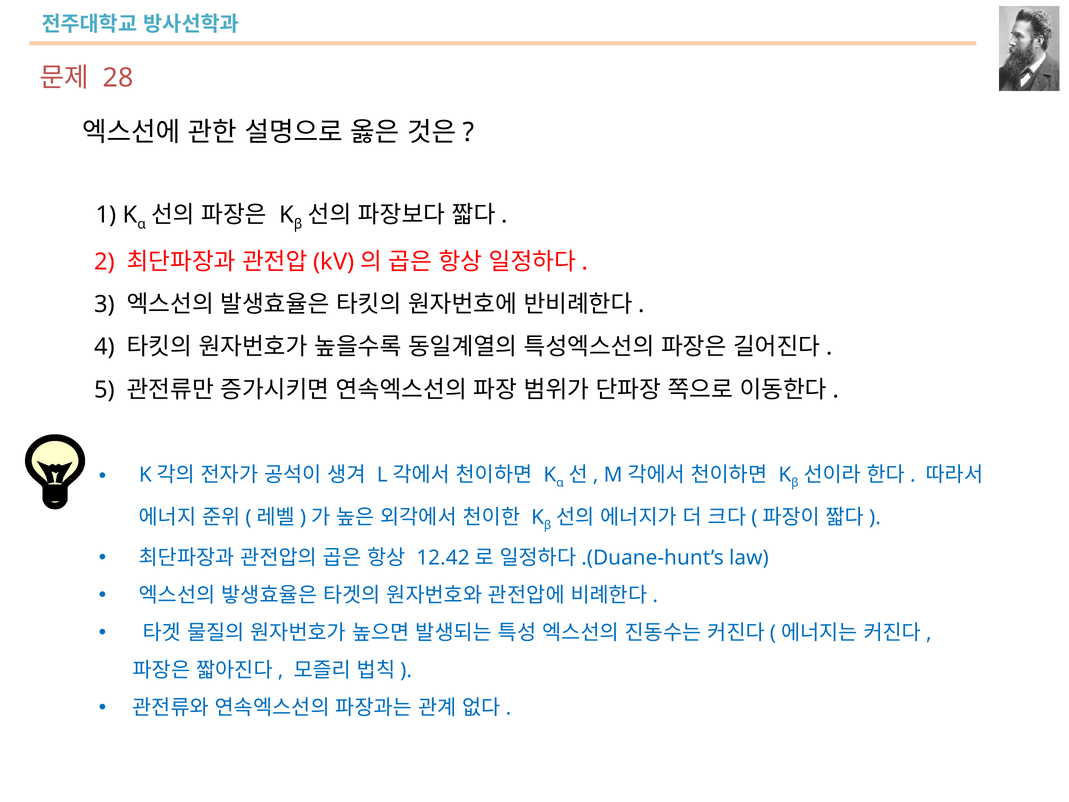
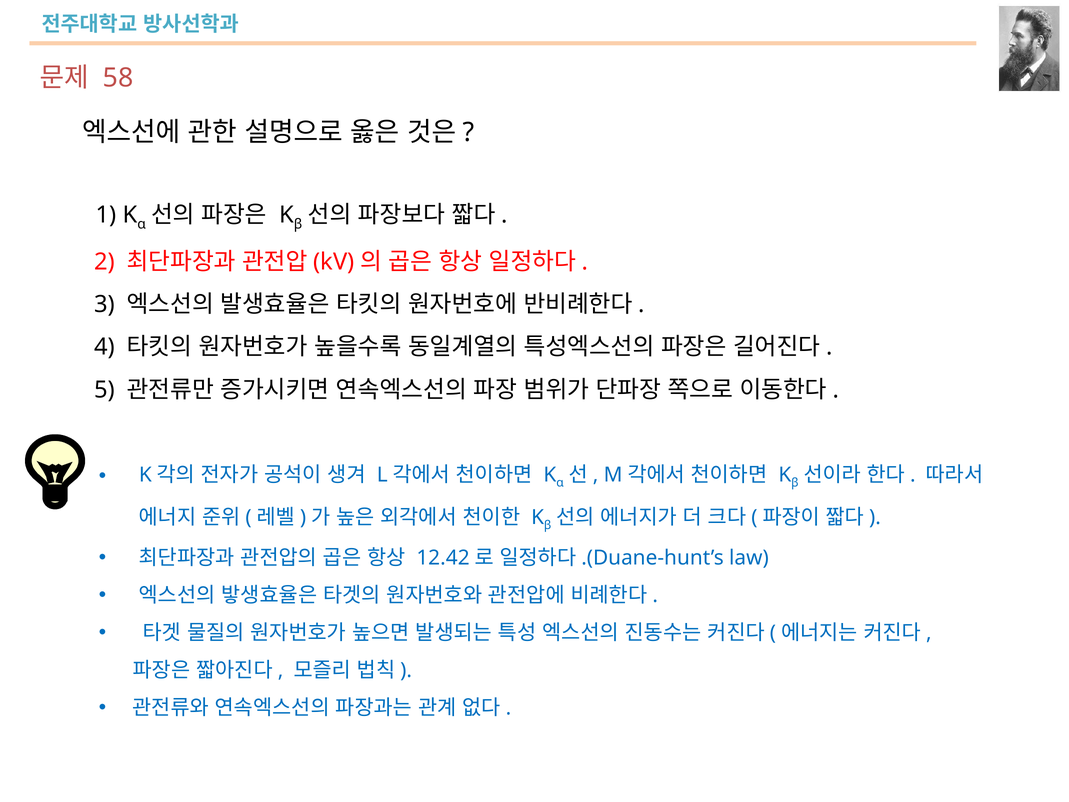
28: 28 -> 58 (118, 78)
